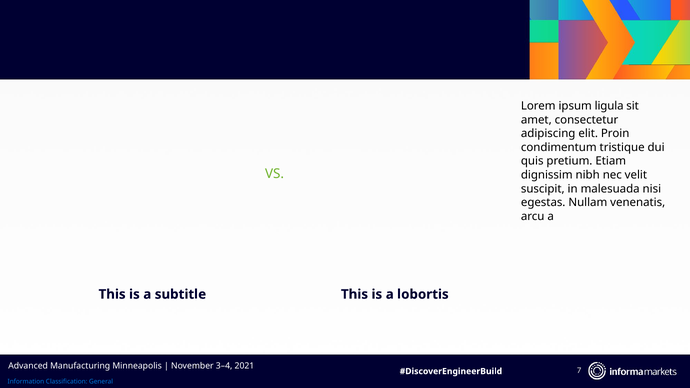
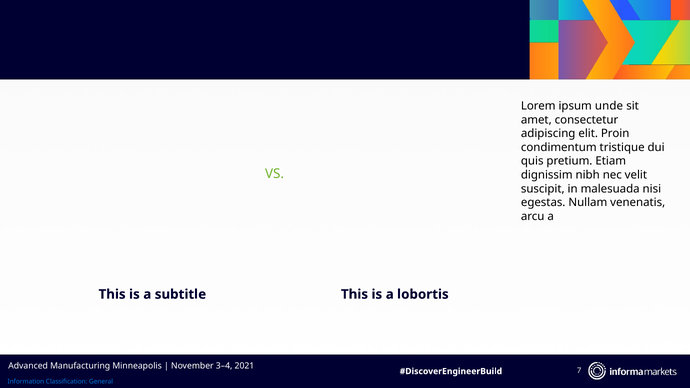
ligula: ligula -> unde (609, 106)
